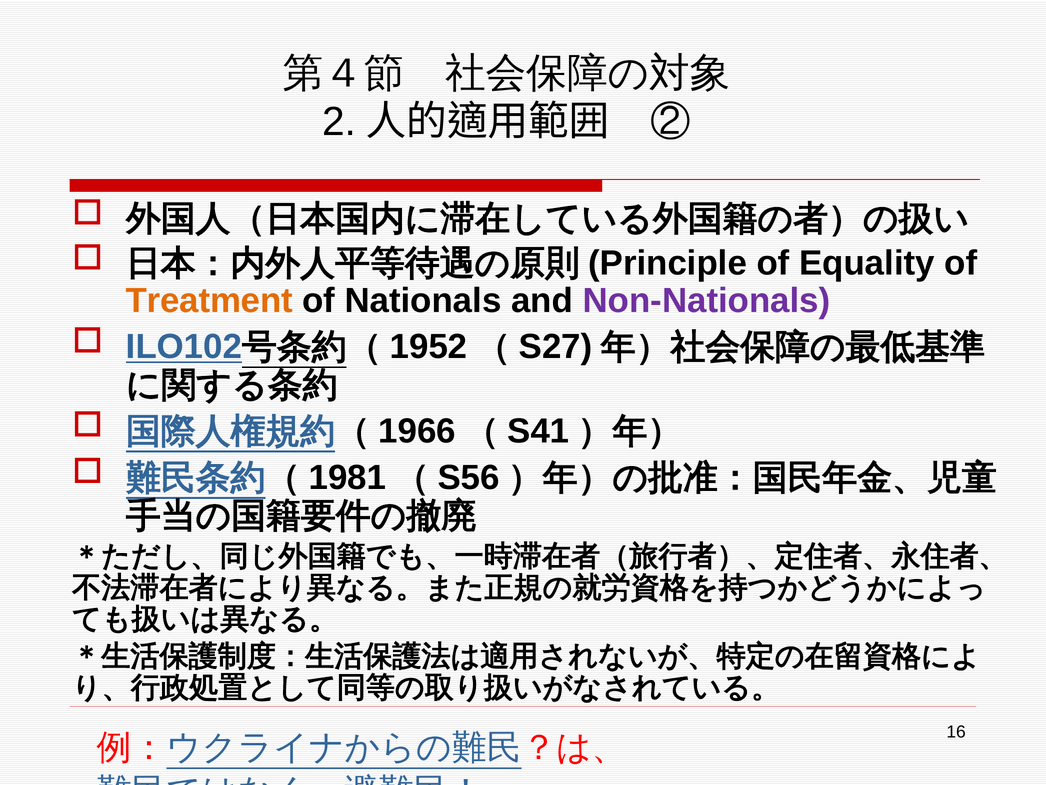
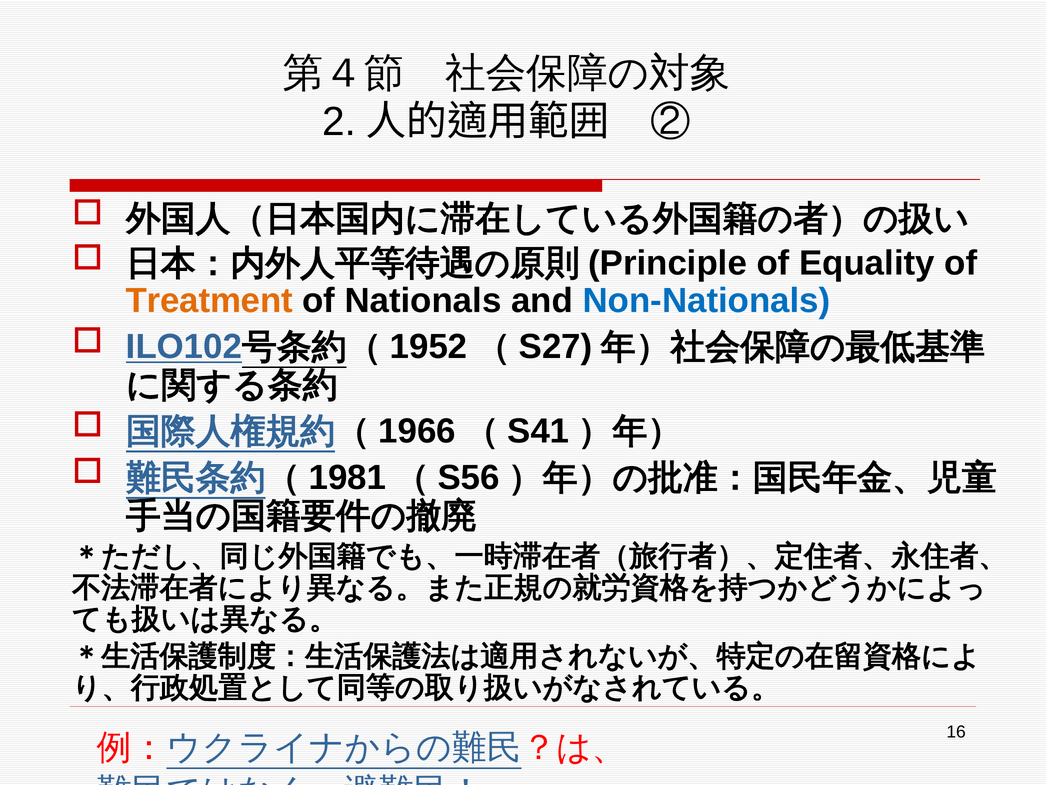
Non-Nationals colour: purple -> blue (707, 301)
